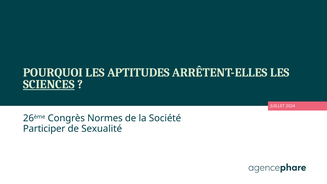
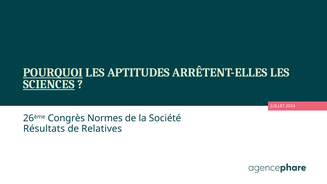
POURQUOI underline: none -> present (53, 73)
Participer: Participer -> Résultats (44, 129)
Sexualité: Sexualité -> Relatives (102, 129)
